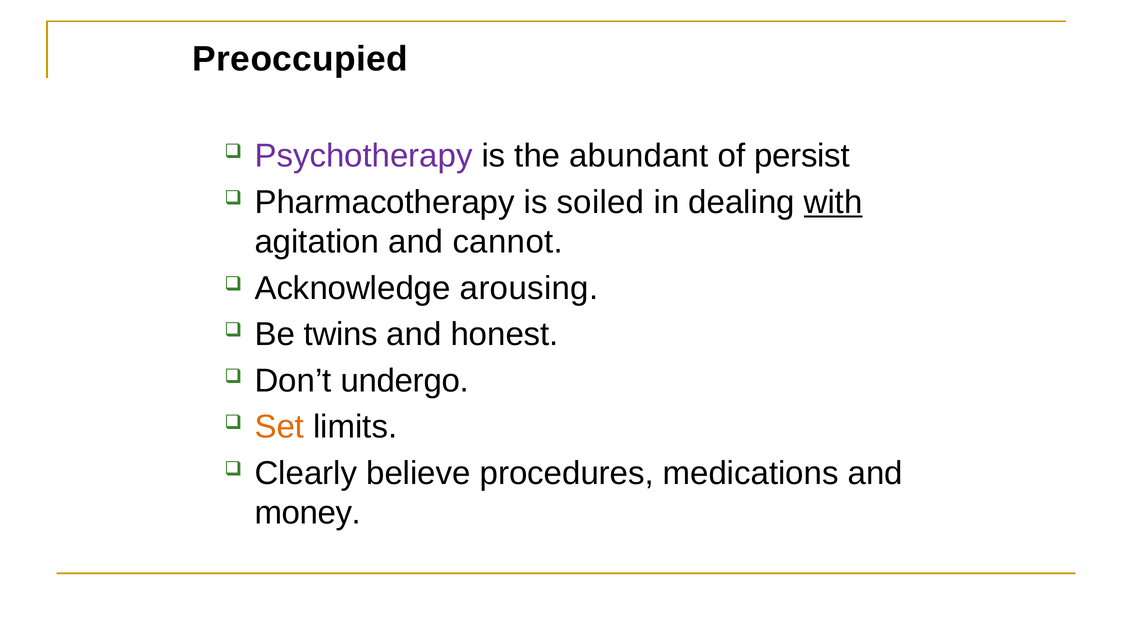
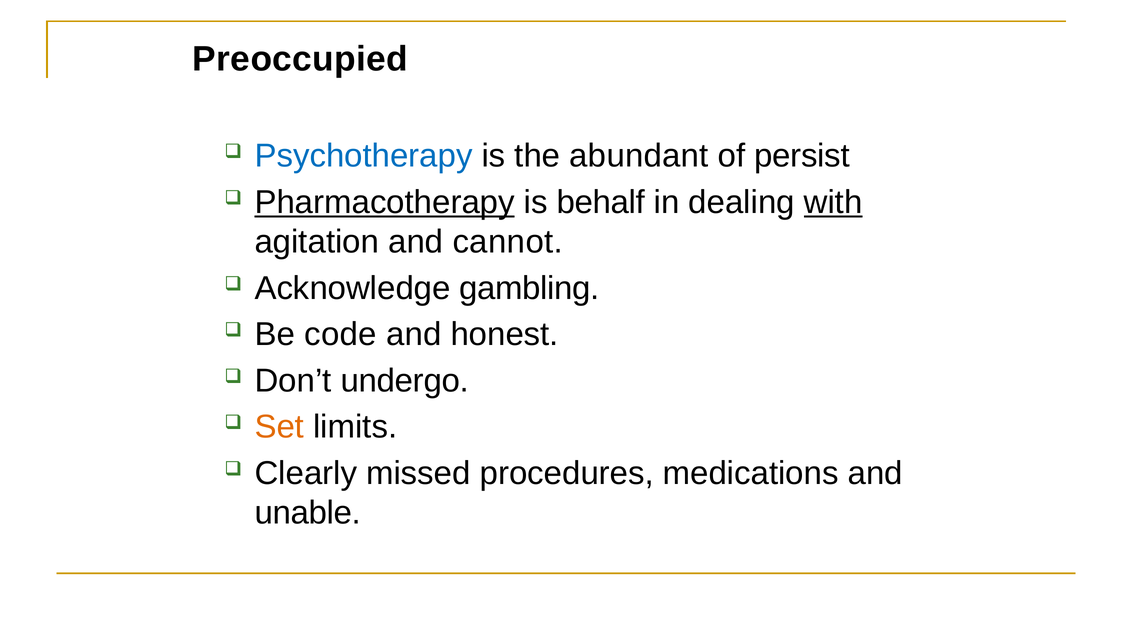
Psychotherapy colour: purple -> blue (364, 156)
Pharmacotherapy underline: none -> present (385, 202)
soiled: soiled -> behalf (601, 202)
arousing: arousing -> gambling (529, 288)
twins: twins -> code (340, 334)
believe: believe -> missed (418, 473)
money: money -> unable (308, 513)
